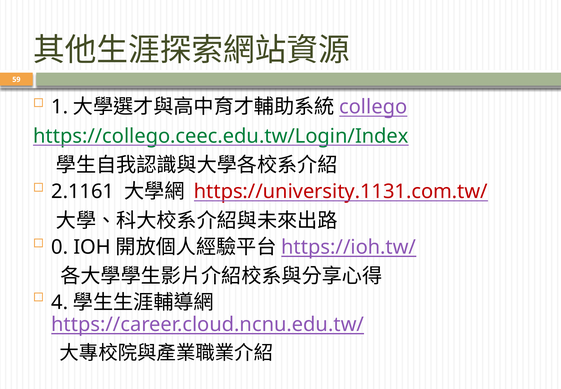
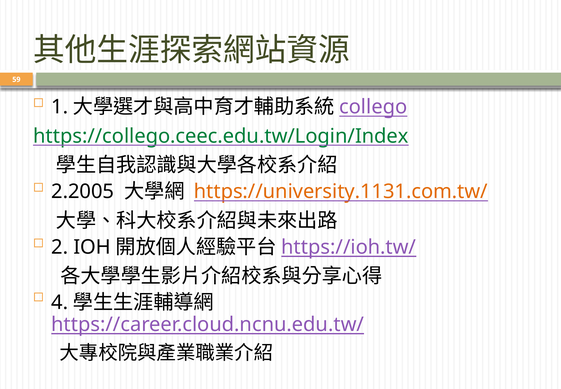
2.1161: 2.1161 -> 2.2005 (83, 191)
https://university.1131.com.tw/ colour: red -> orange (341, 191)
0: 0 -> 2 (60, 247)
